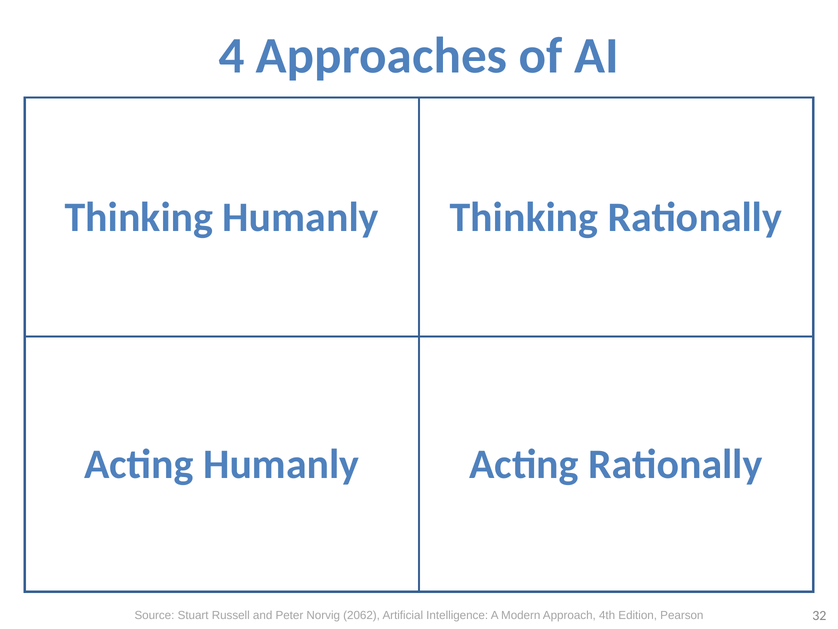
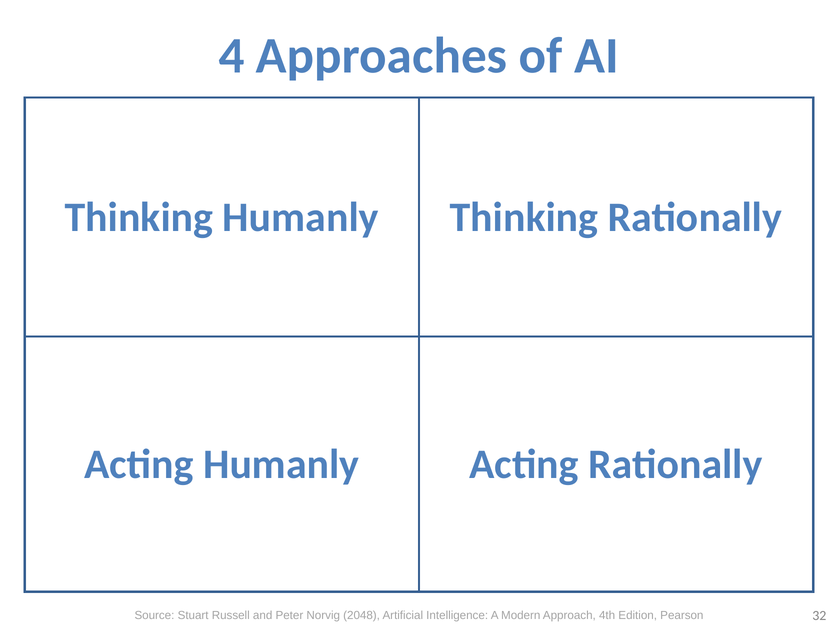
2062: 2062 -> 2048 (362, 615)
